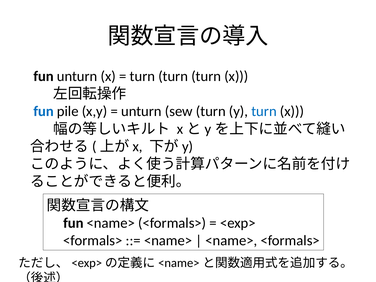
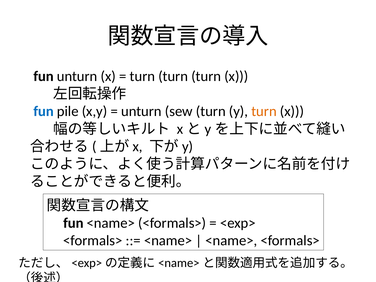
turn colour: blue -> orange (264, 111)
